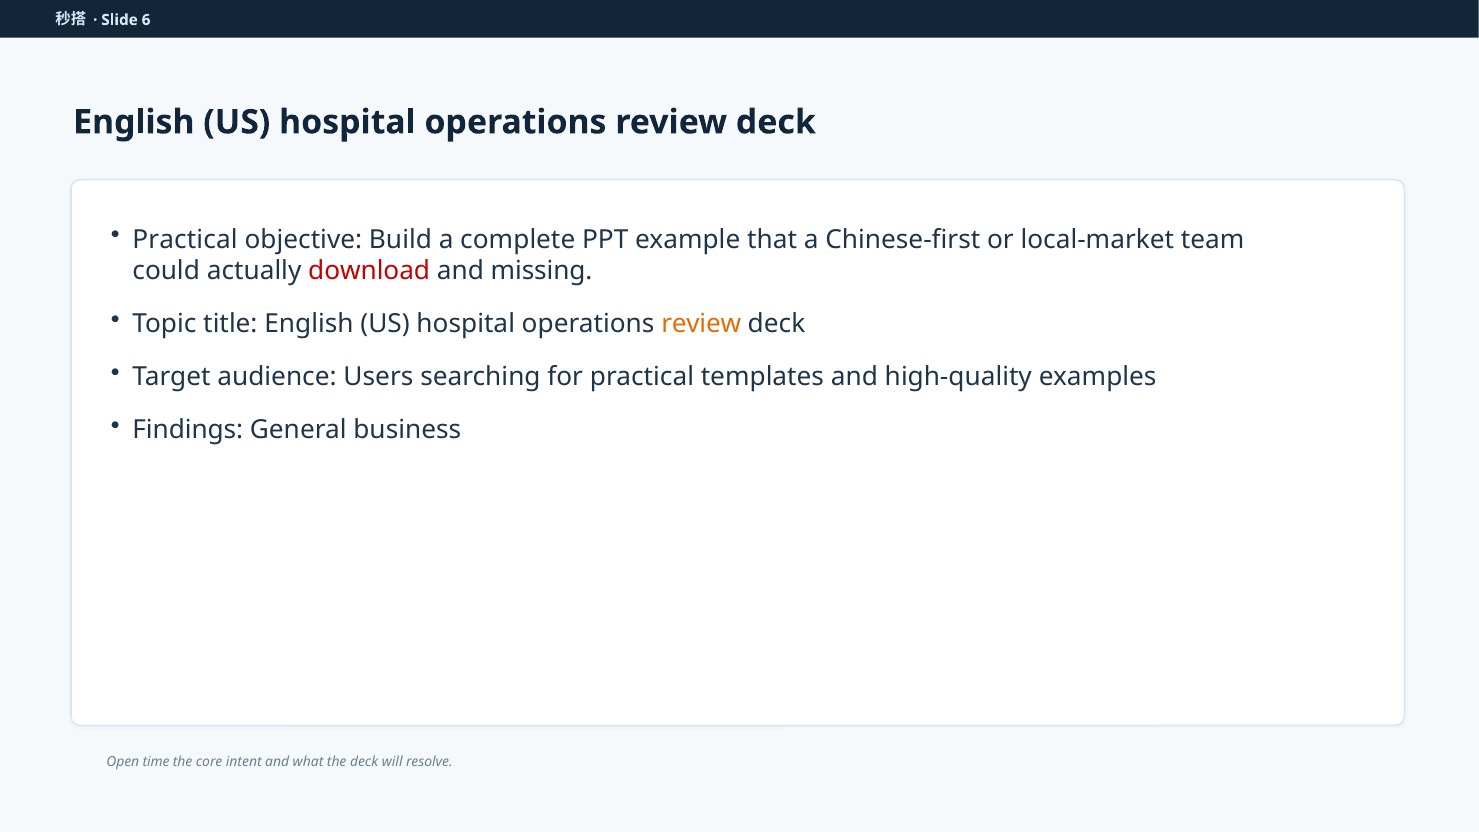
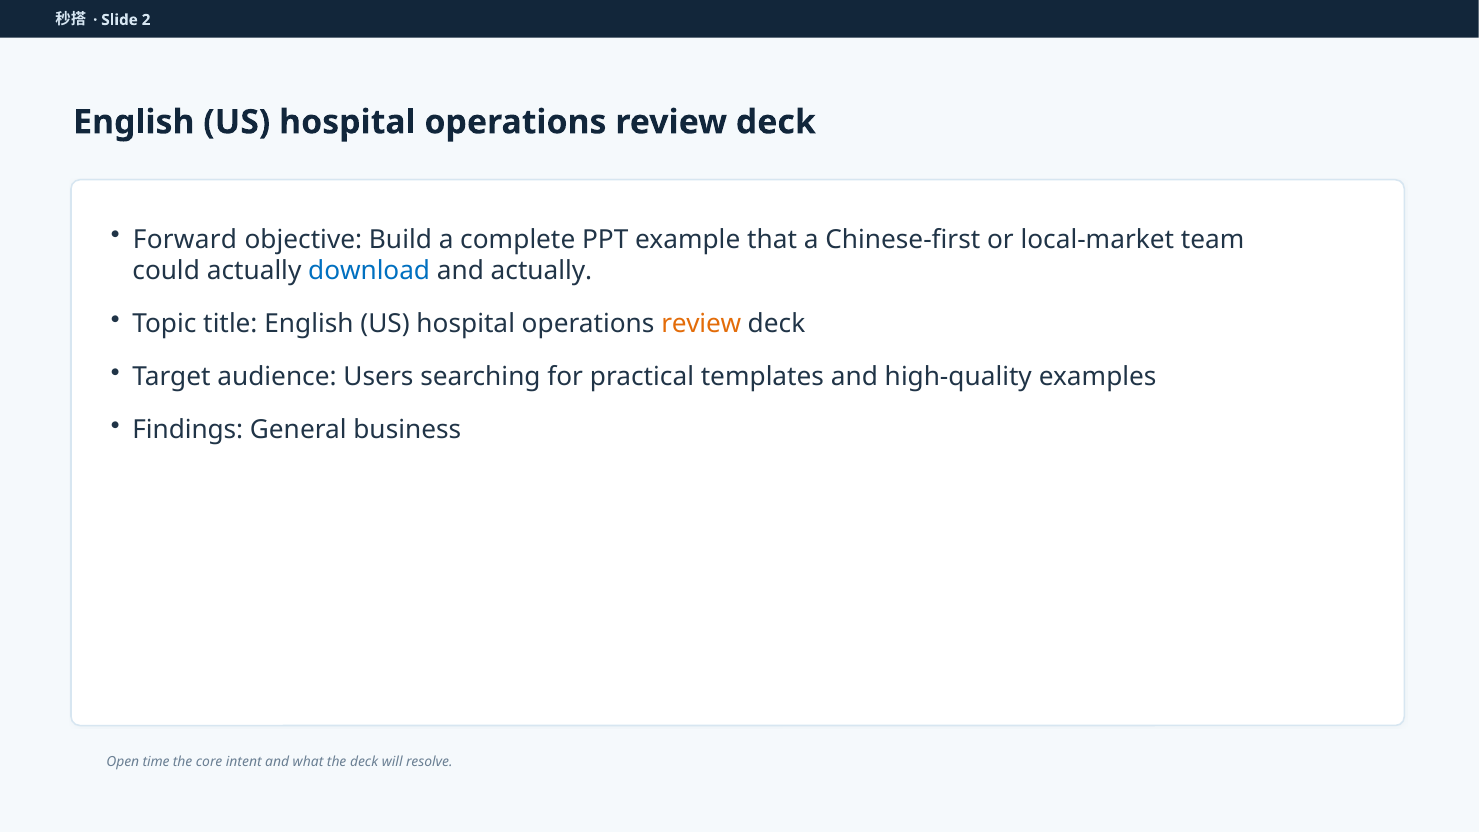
6: 6 -> 2 (146, 20)
Practical: Practical -> Forward (185, 239)
download colour: red -> blue (369, 271)
and missing: missing -> actually (541, 271)
